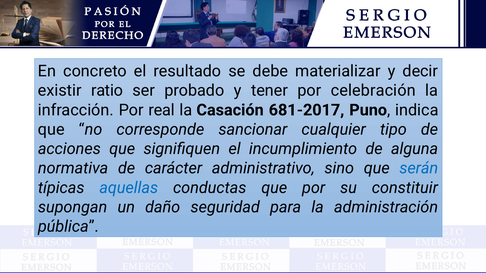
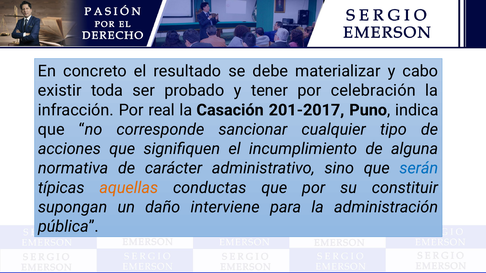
decir: decir -> cabo (420, 71)
ratio: ratio -> toda (107, 91)
681-2017: 681-2017 -> 201-2017 (306, 110)
aquellas colour: blue -> orange (129, 188)
seguridad: seguridad -> interviene (225, 207)
